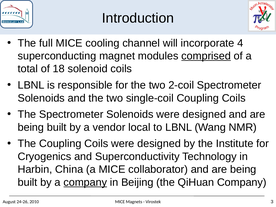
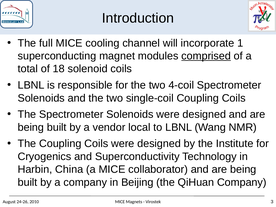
4: 4 -> 1 (240, 43)
2-coil: 2-coil -> 4-coil (181, 85)
company underline: present -> none (85, 182)
